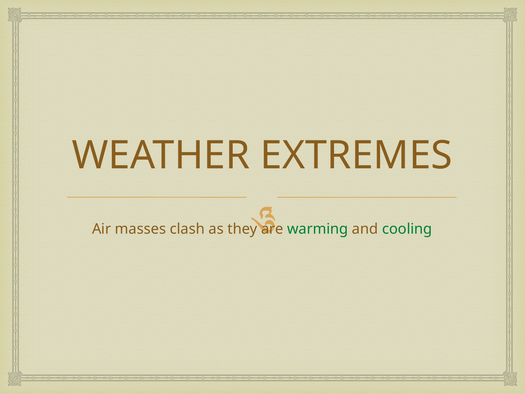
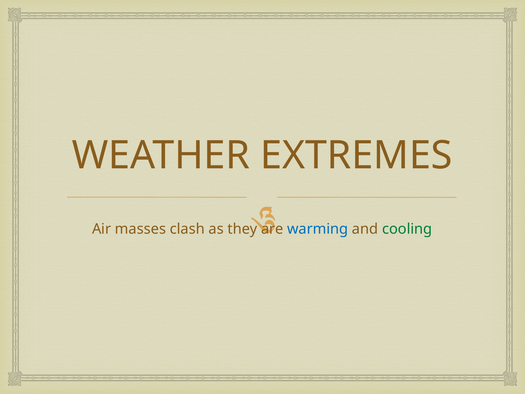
warming colour: green -> blue (318, 229)
